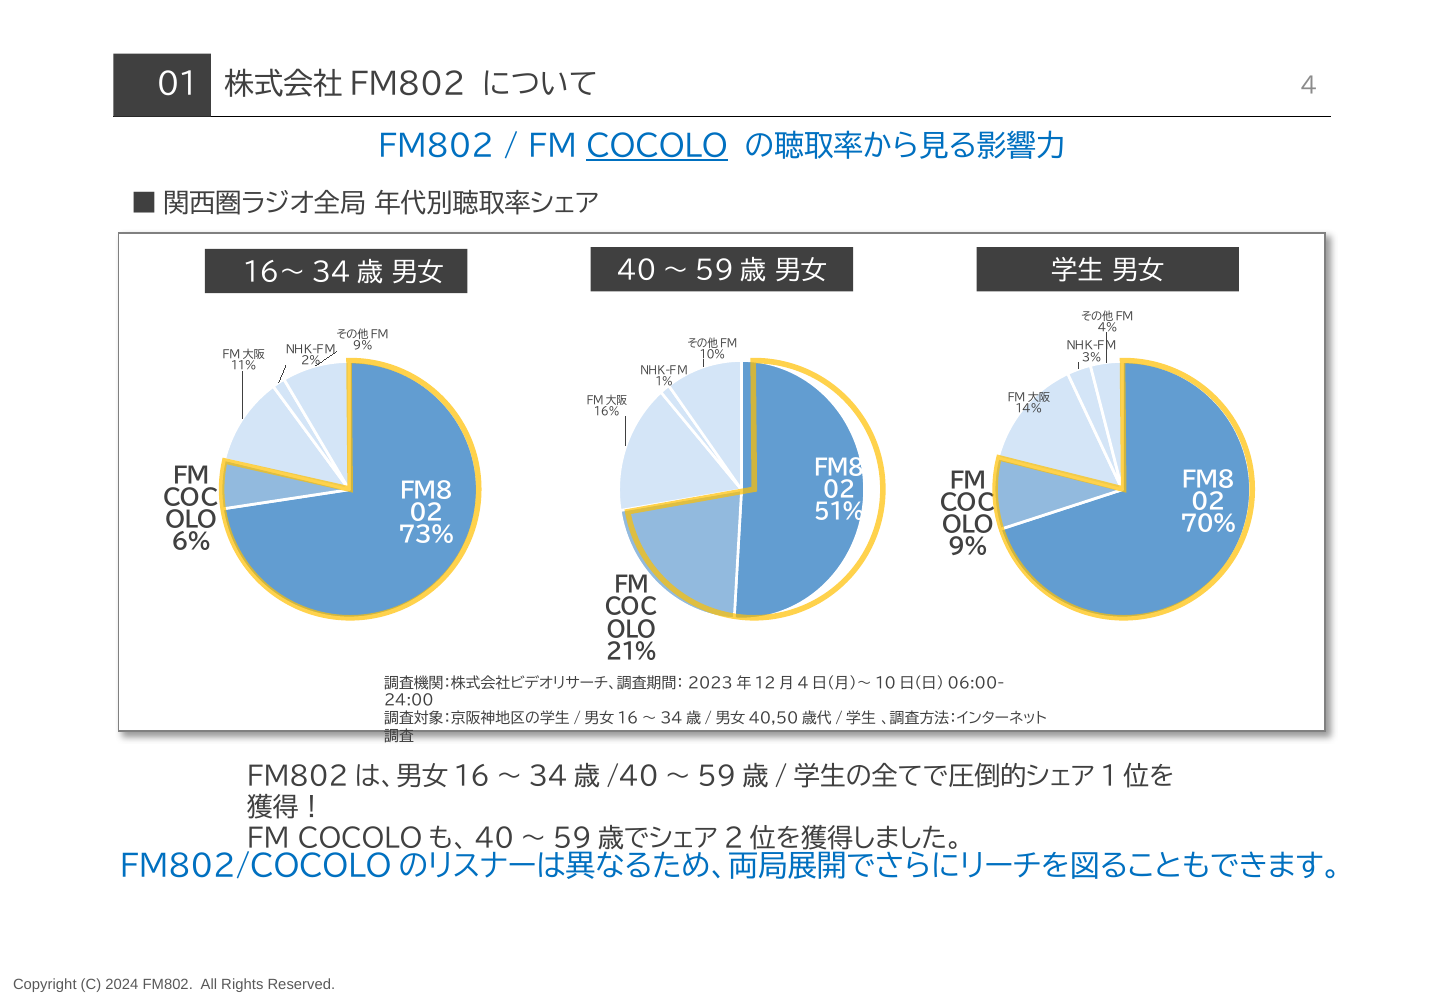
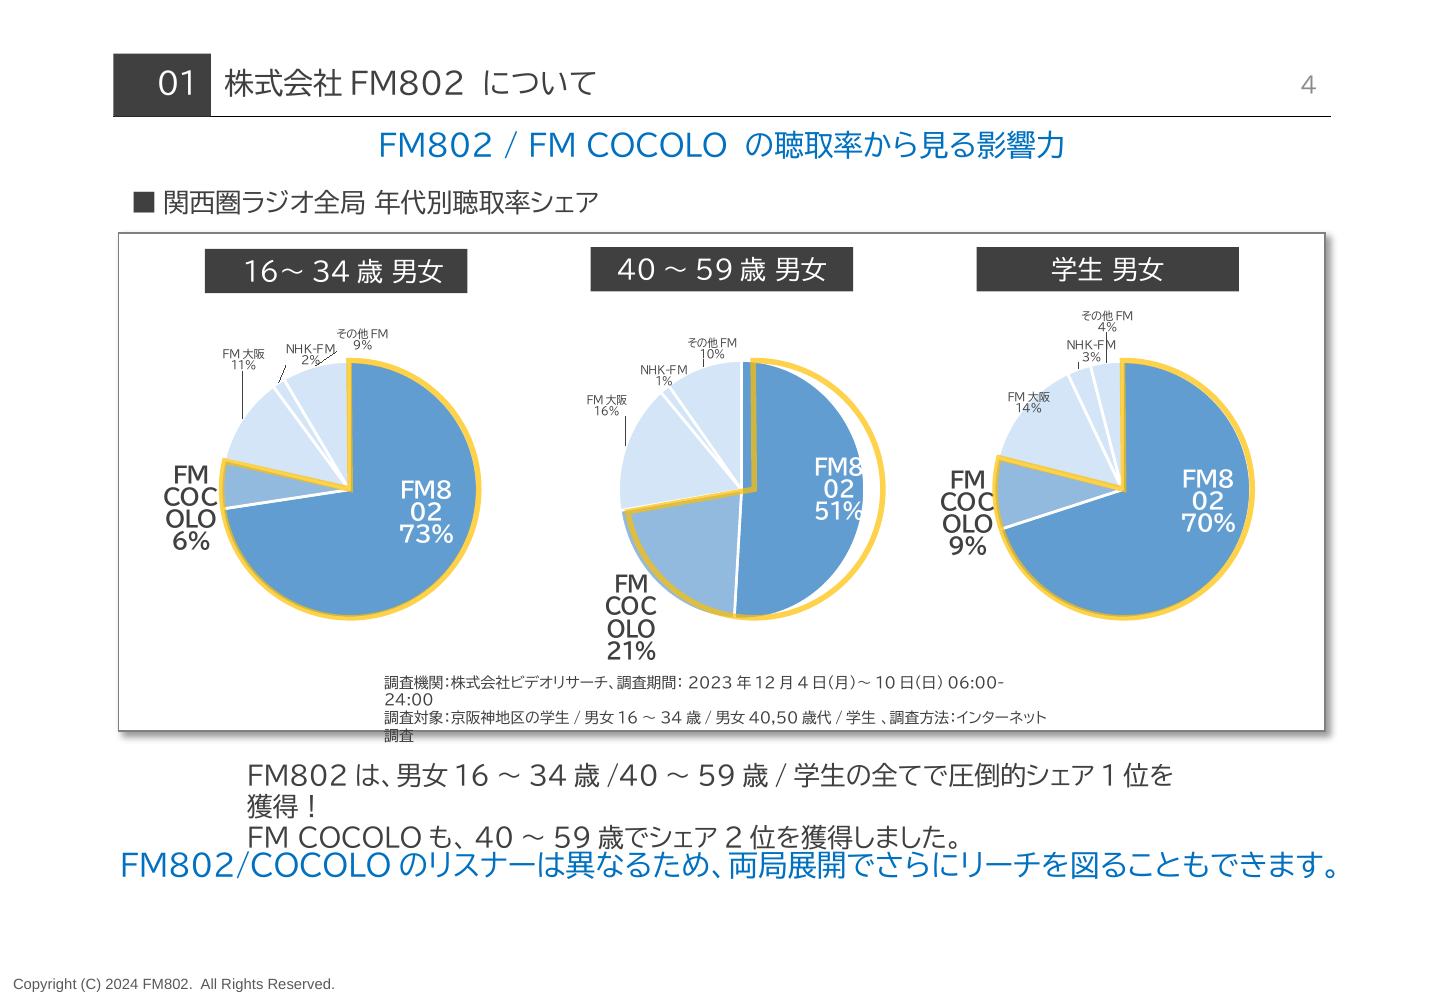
COCOLO underline: present -> none (657, 147)
